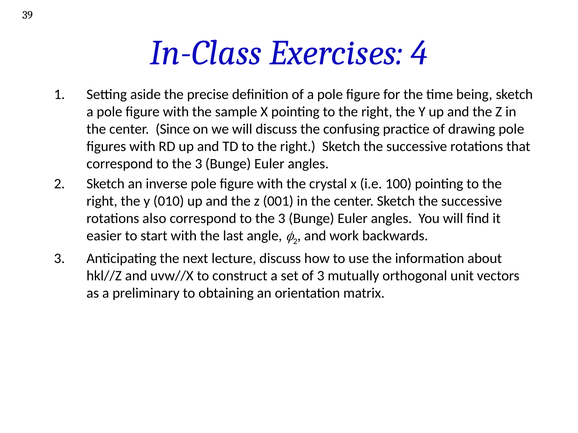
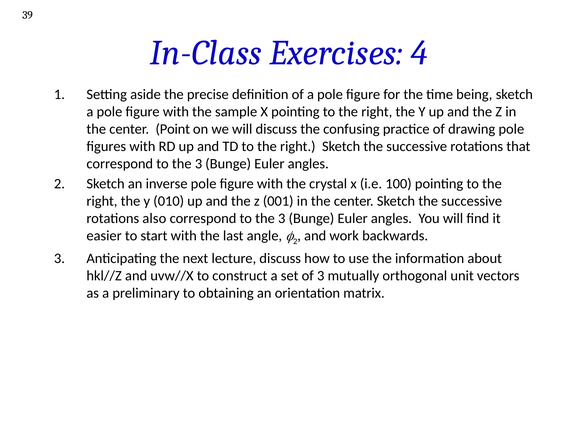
Since: Since -> Point (173, 129)
